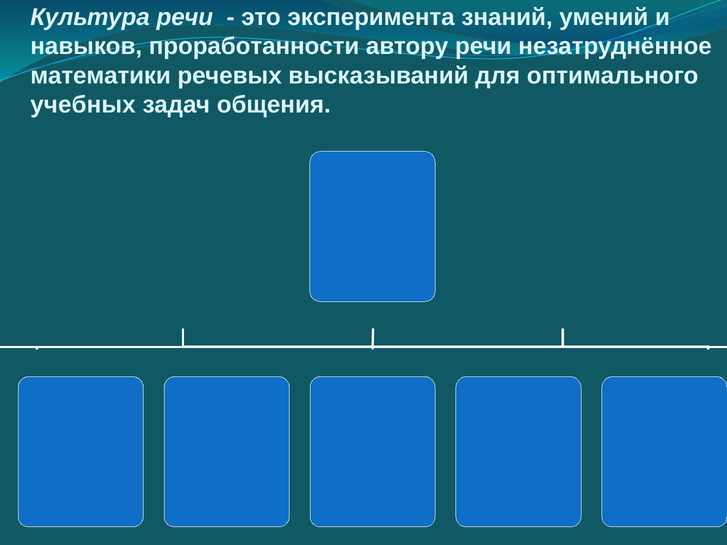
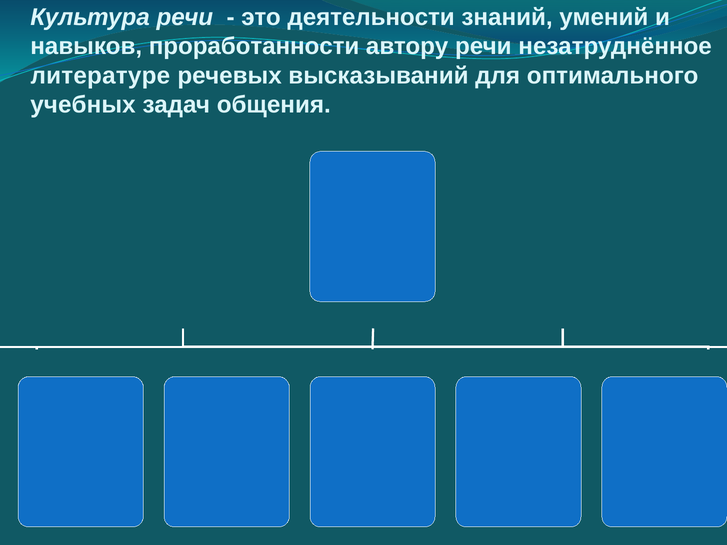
эксперимента: эксперимента -> деятельности (371, 17)
математики: математики -> литературе (100, 76)
